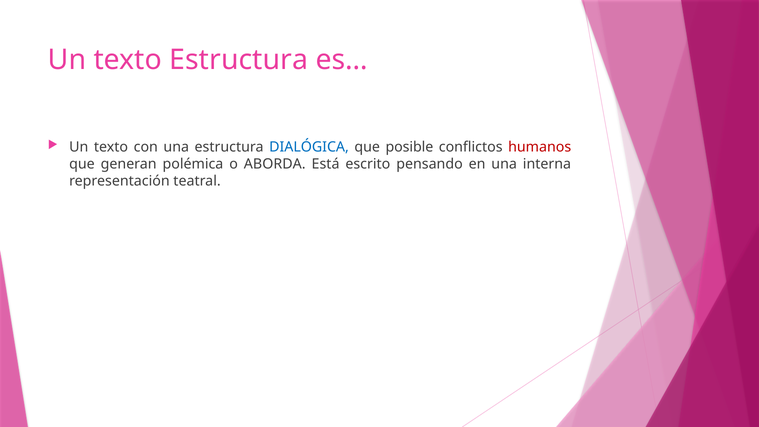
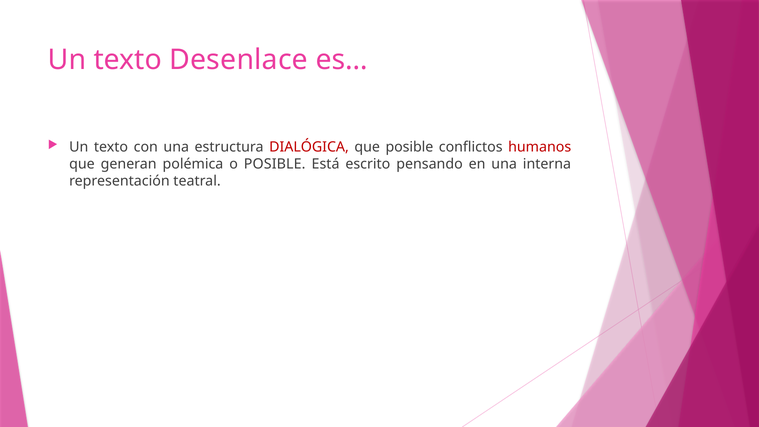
texto Estructura: Estructura -> Desenlace (239, 60)
DIALÓGICA colour: blue -> red (309, 147)
o ABORDA: ABORDA -> POSIBLE (275, 164)
